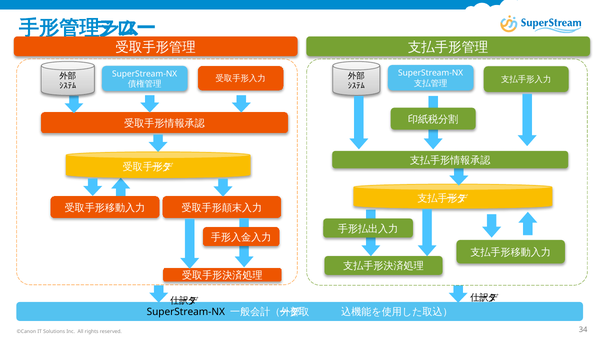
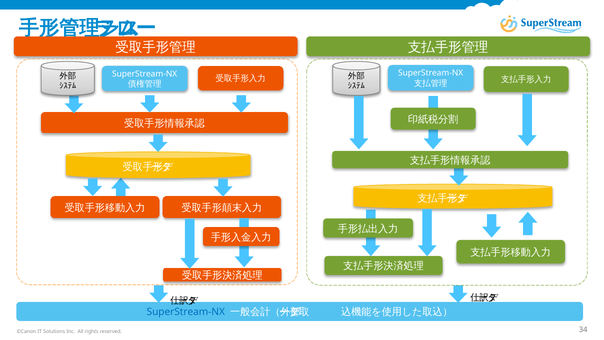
SuperStream-NX colour: black -> blue (186, 312)
